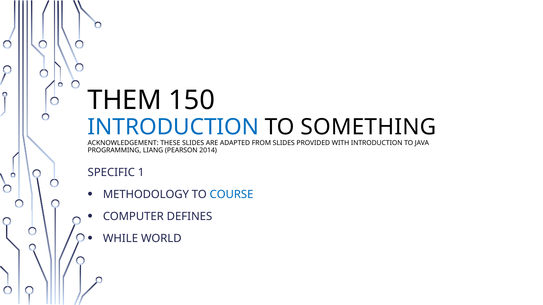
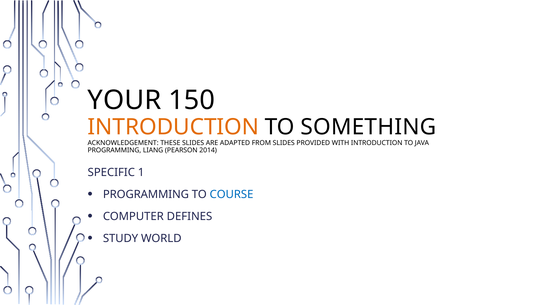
THEM: THEM -> YOUR (124, 100)
INTRODUCTION colour: blue -> orange (173, 127)
METHODOLOGY: METHODOLOGY -> PROGRAMMING (146, 195)
WHILE: WHILE -> STUDY (121, 239)
